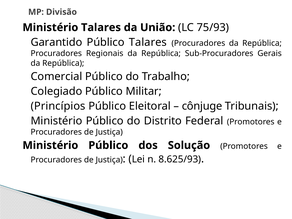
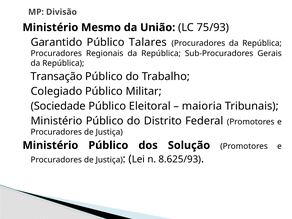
Ministério Talares: Talares -> Mesmo (101, 27)
Comercial: Comercial -> Transação (57, 76)
Princípios: Princípios -> Sociedade (58, 106)
cônjuge: cônjuge -> maioria (202, 106)
